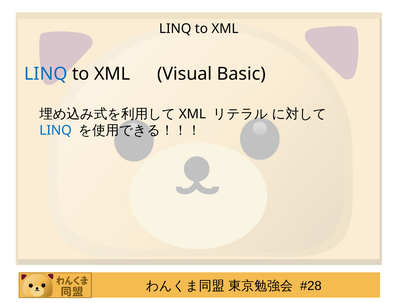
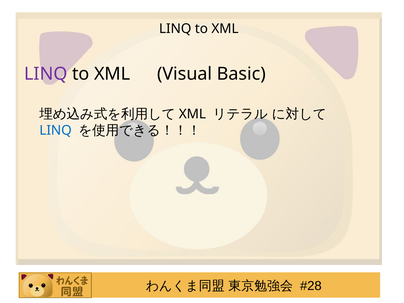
LINQ colour: blue -> purple (46, 74)
